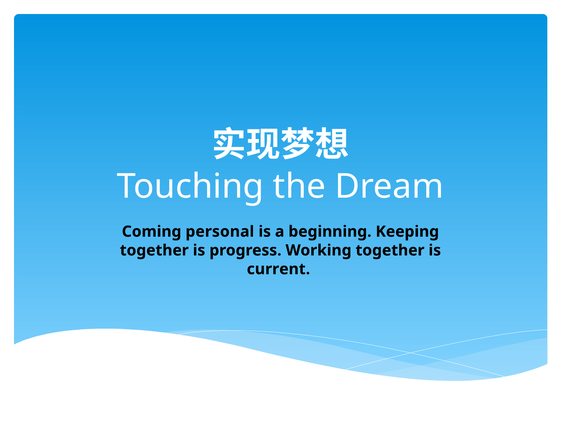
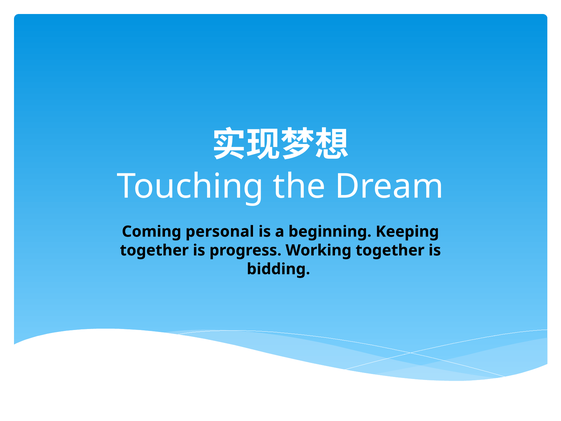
current: current -> bidding (278, 269)
